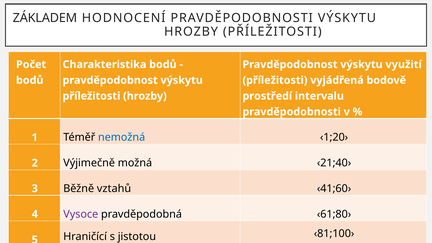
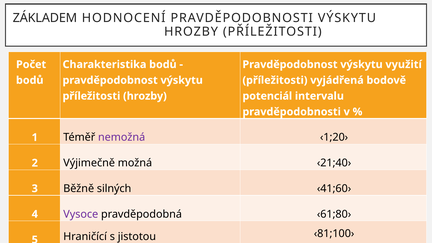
prostředí: prostředí -> potenciál (267, 96)
nemožná colour: blue -> purple (122, 137)
vztahů: vztahů -> silných (114, 189)
